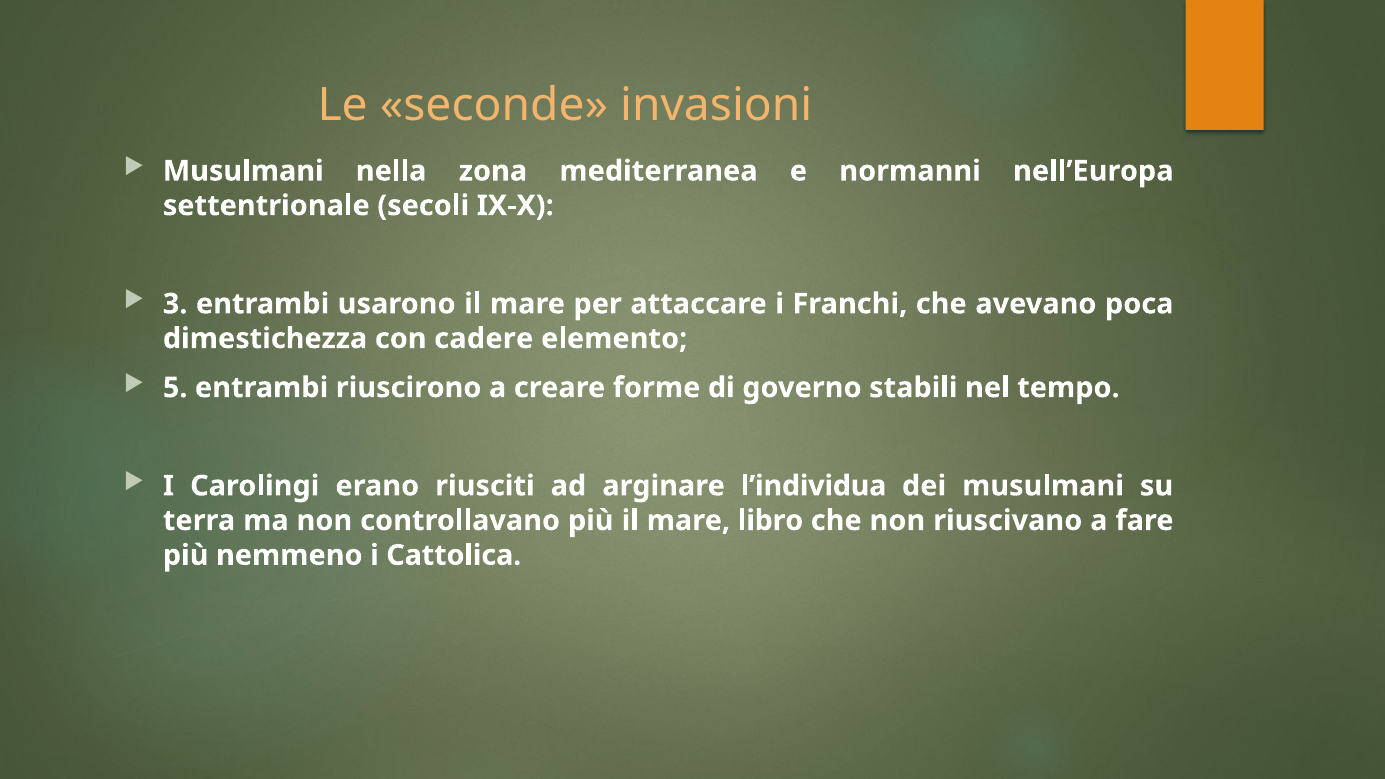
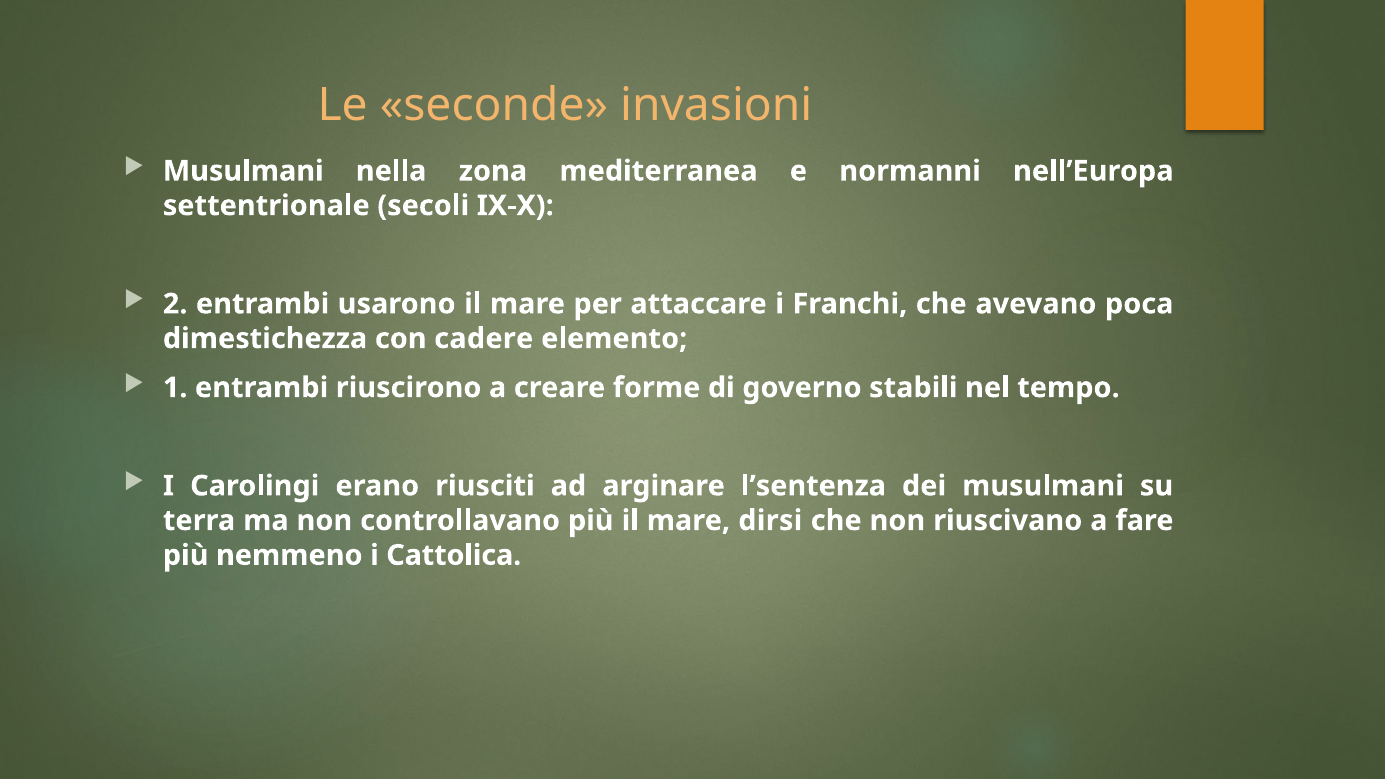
3: 3 -> 2 (175, 304)
5: 5 -> 1 (175, 388)
l’individua: l’individua -> l’sentenza (813, 486)
libro: libro -> dirsi (770, 521)
